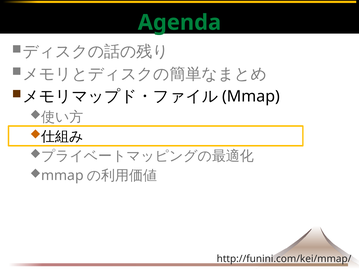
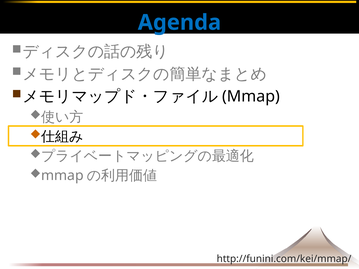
Agenda colour: green -> blue (179, 23)
